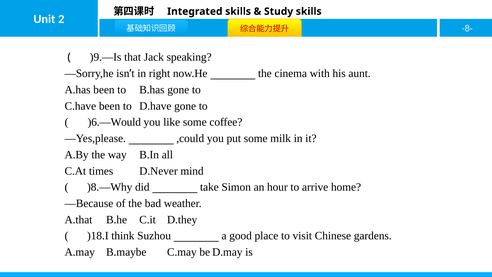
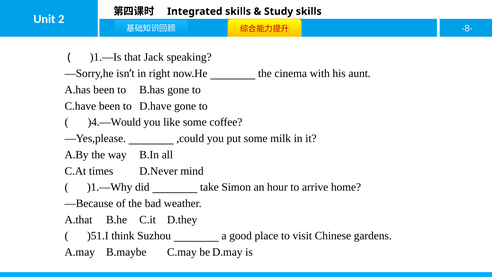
)9.—Is: )9.—Is -> )1.—Is (106, 57)
)6.—Would: )6.—Would -> )4.—Would (114, 122)
)8.—Why: )8.—Why -> )1.—Why (110, 187)
)18.I: )18.I -> )51.I (98, 236)
